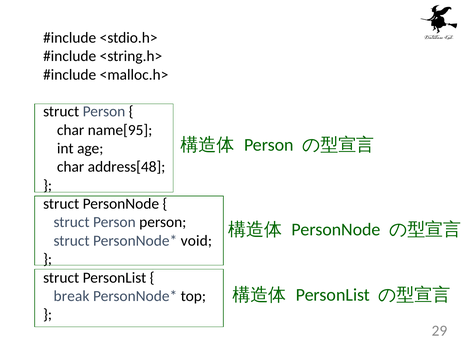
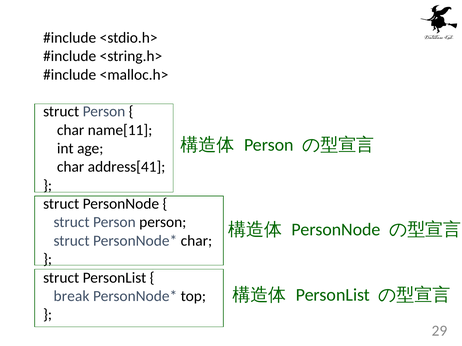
name[95: name[95 -> name[11 (120, 130)
address[48: address[48 -> address[41 (127, 167)
void: void -> char (196, 241)
